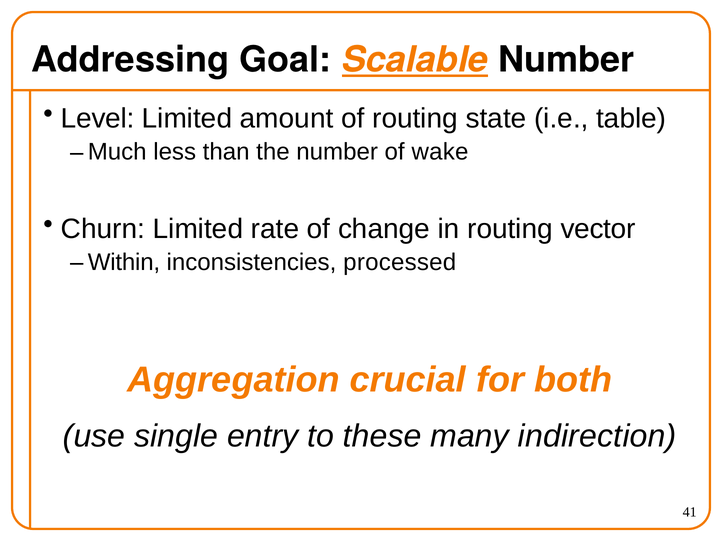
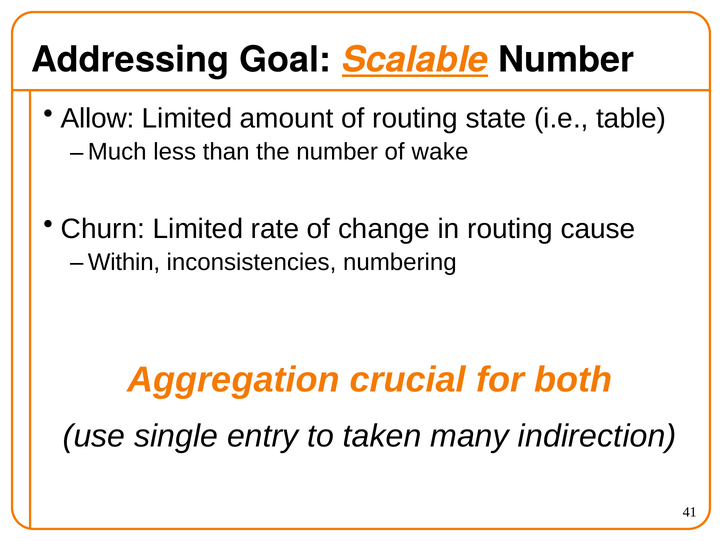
Level: Level -> Allow (98, 119)
vector: vector -> cause (598, 229)
processed: processed -> numbering (400, 262)
these: these -> taken (382, 437)
